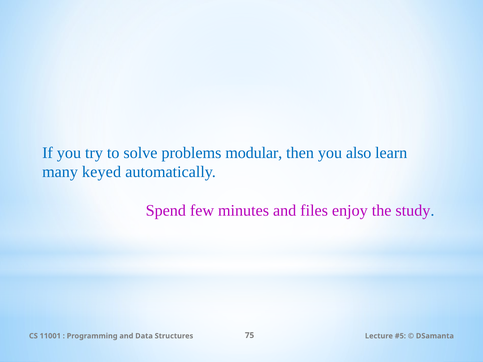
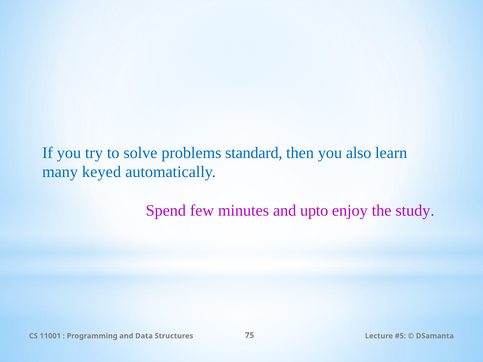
modular: modular -> standard (254, 153)
files: files -> upto (314, 211)
